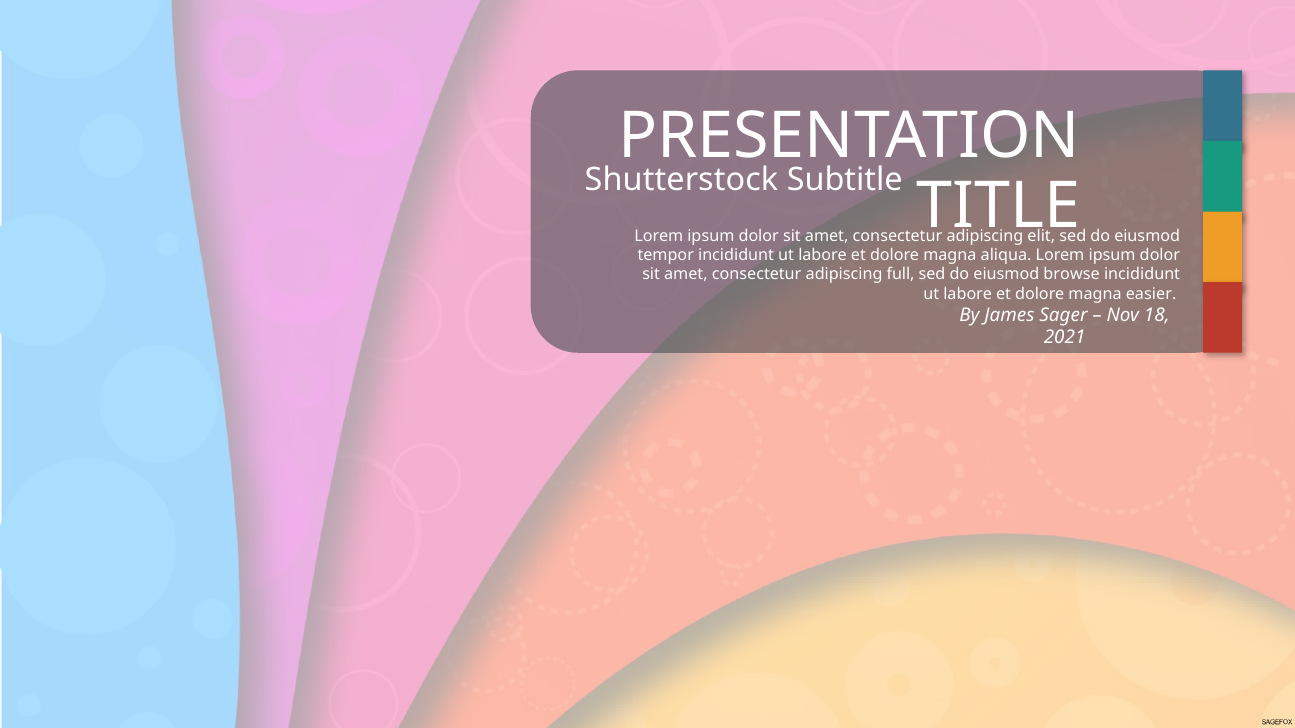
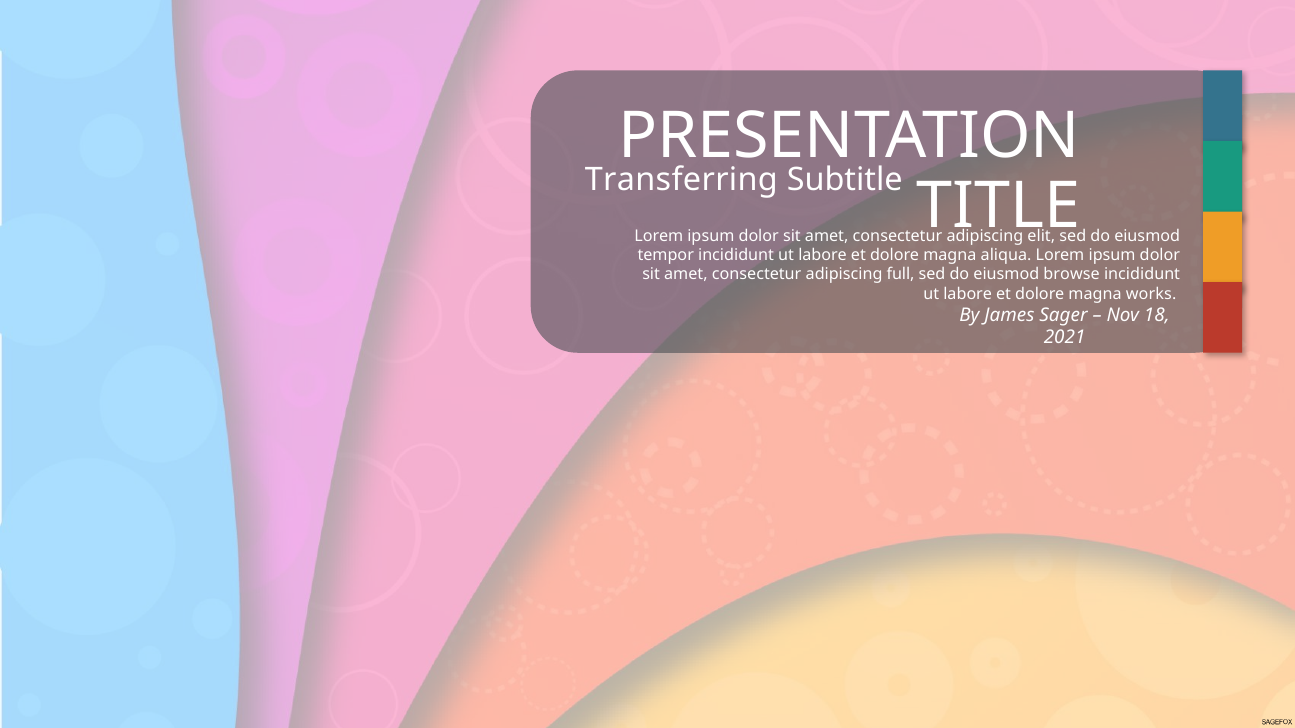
Shutterstock: Shutterstock -> Transferring (681, 180)
easier: easier -> works (1151, 294)
